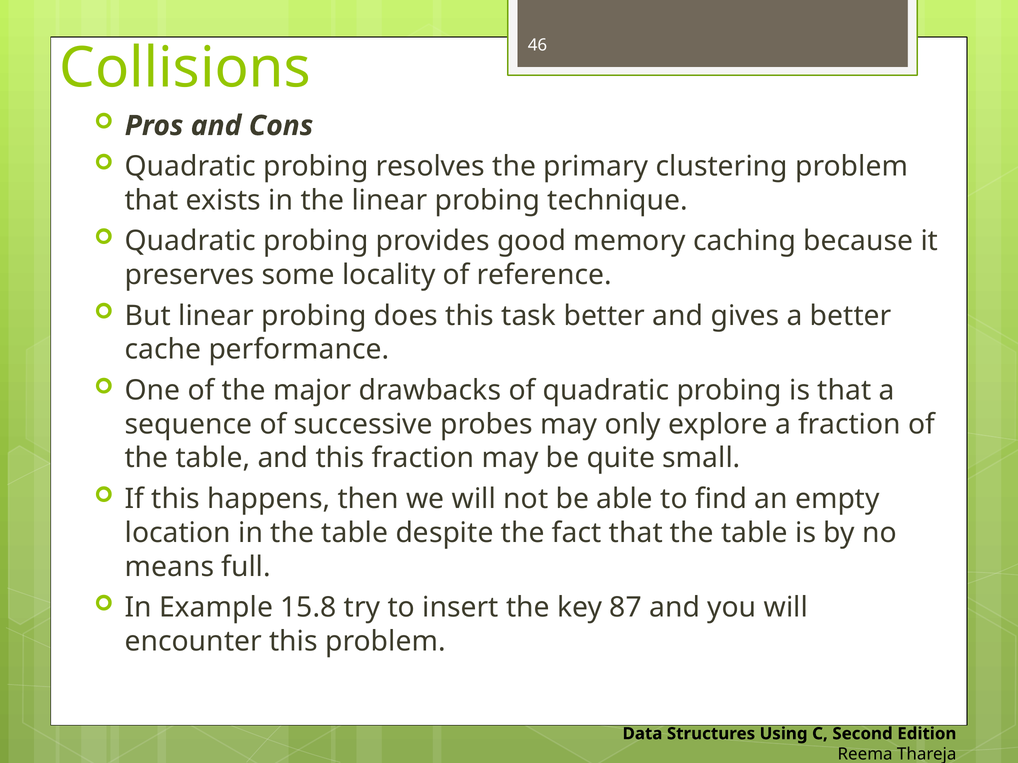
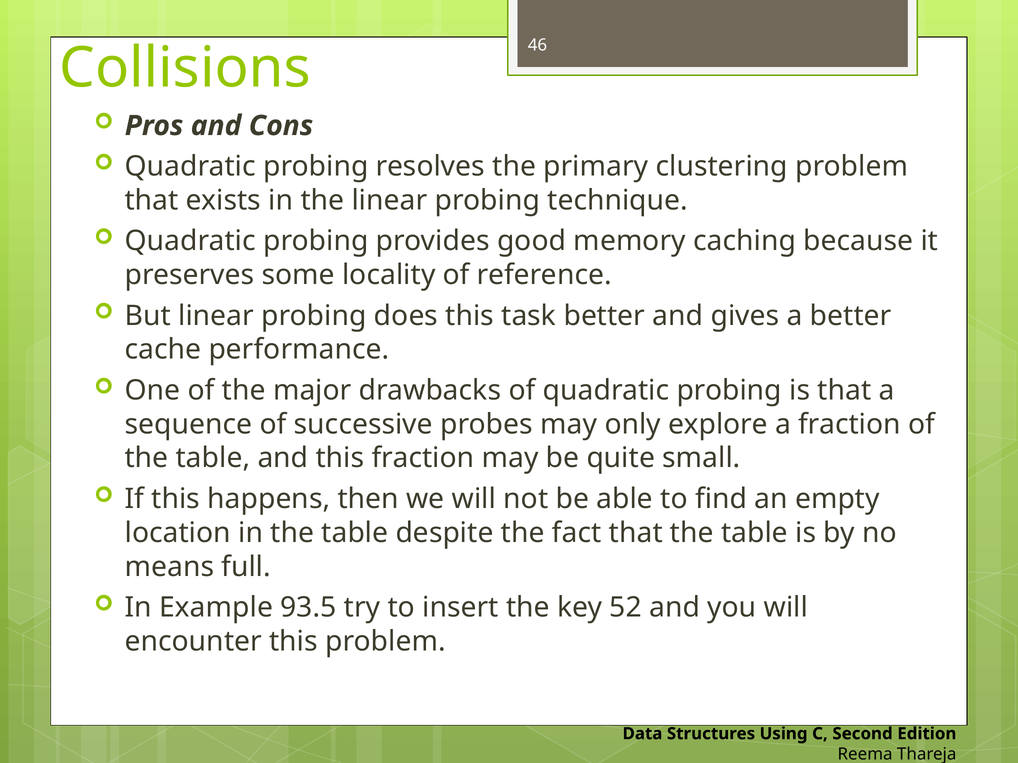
15.8: 15.8 -> 93.5 (308, 608)
87: 87 -> 52 (626, 608)
